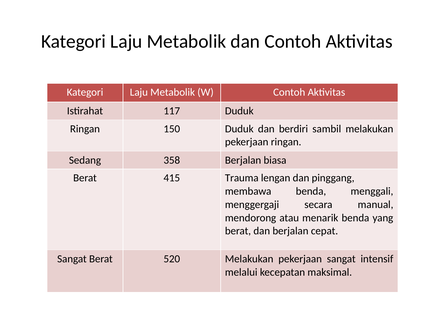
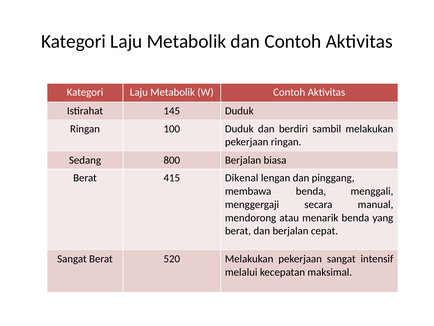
117: 117 -> 145 (172, 111)
150: 150 -> 100 (172, 129)
358: 358 -> 800 (172, 160)
Trauma: Trauma -> Dikenal (242, 178)
